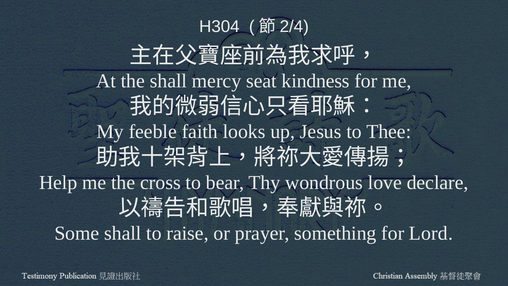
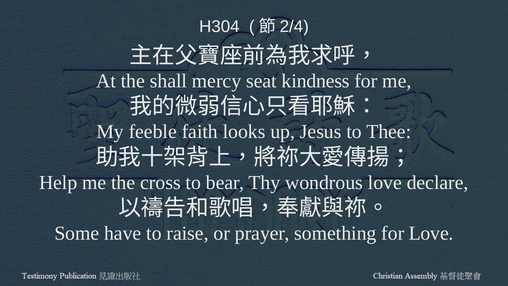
Some shall: shall -> have (123, 233)
for Lord: Lord -> Love (431, 233)
